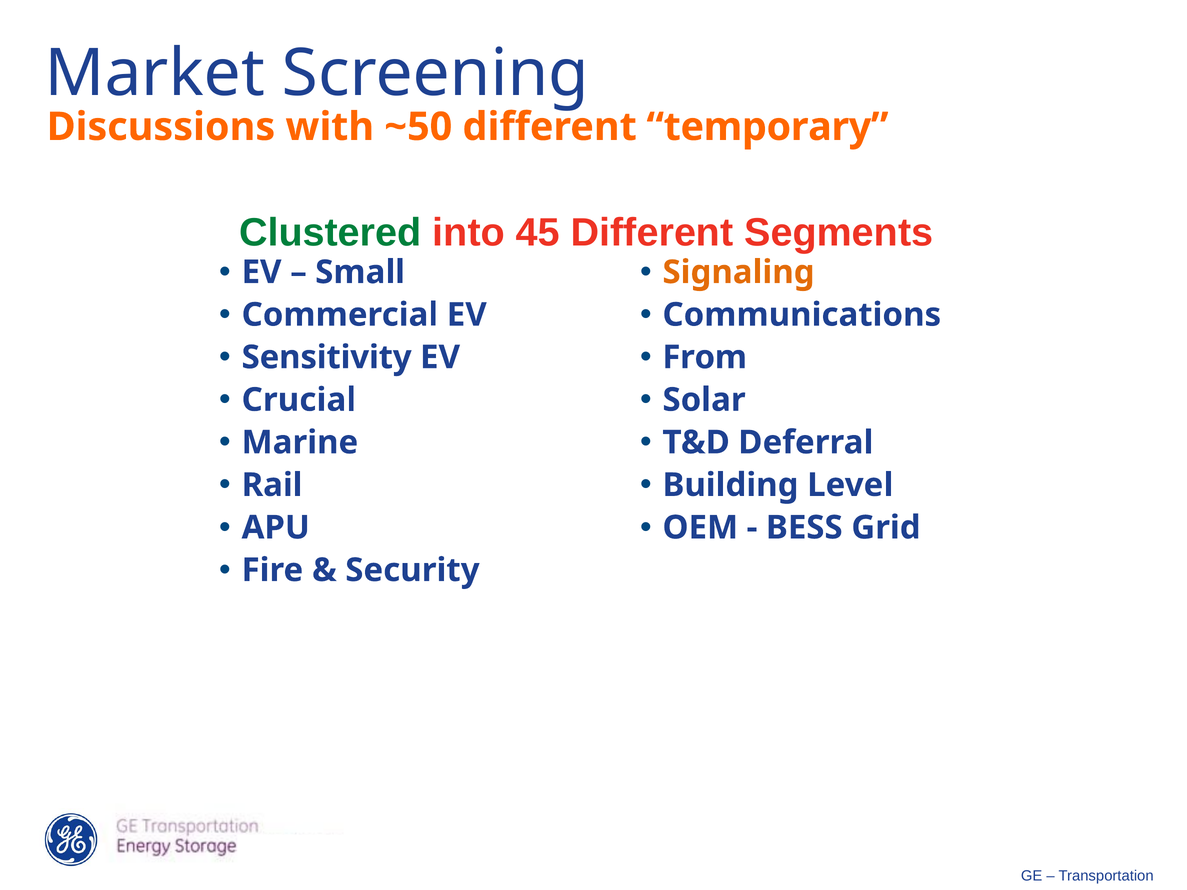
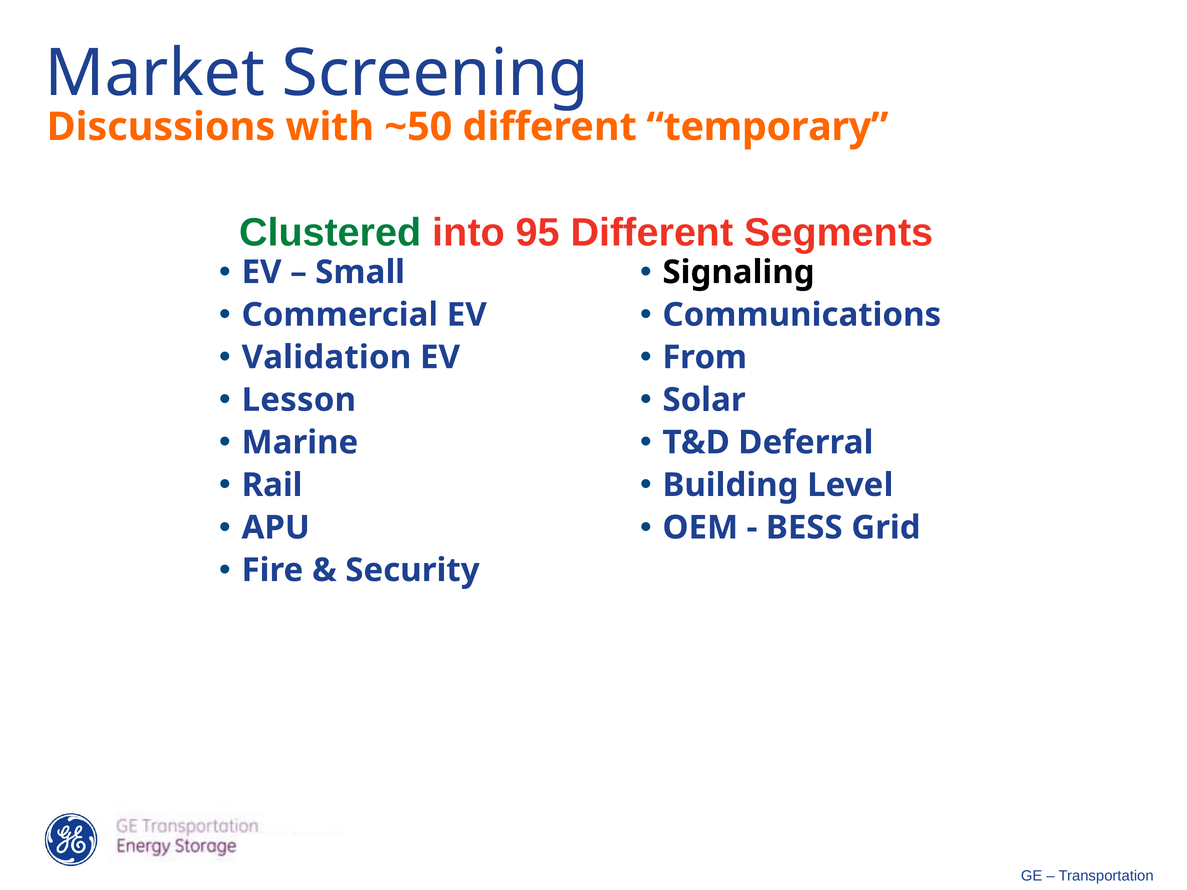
45: 45 -> 95 (538, 233)
Signaling colour: orange -> black (739, 272)
Sensitivity: Sensitivity -> Validation (326, 357)
Crucial: Crucial -> Lesson (299, 400)
